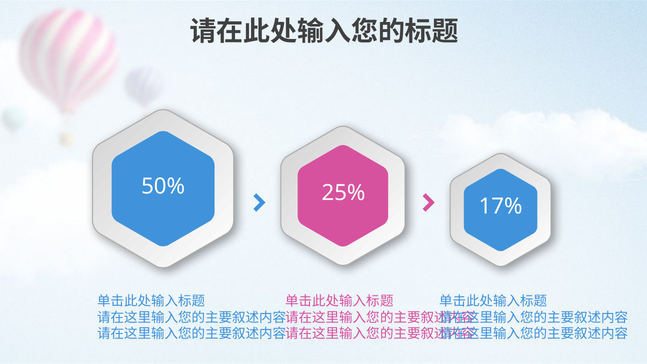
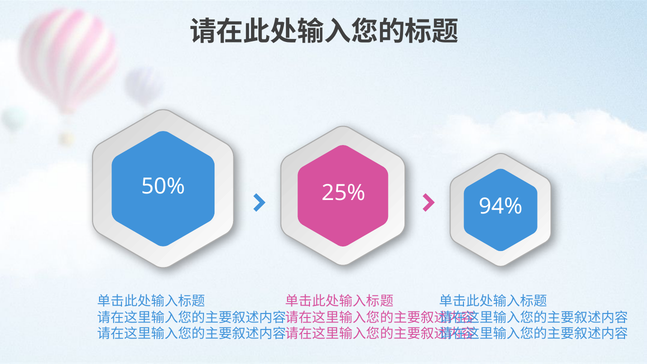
17%: 17% -> 94% (501, 206)
